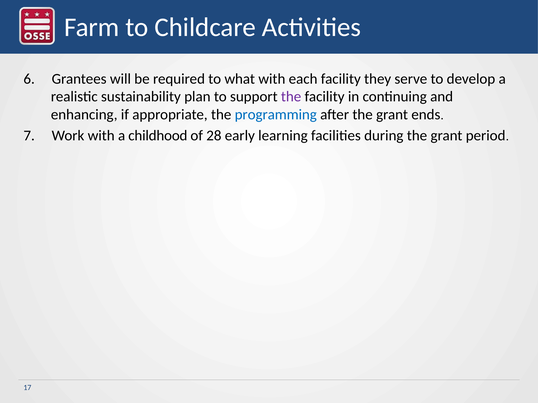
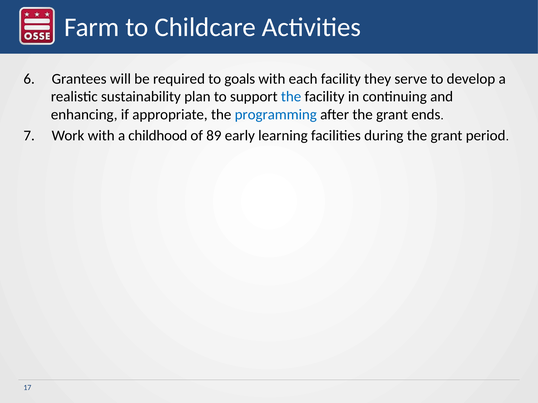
what: what -> goals (240, 79)
the colour: purple -> blue (291, 97)
28: 28 -> 89 (214, 136)
